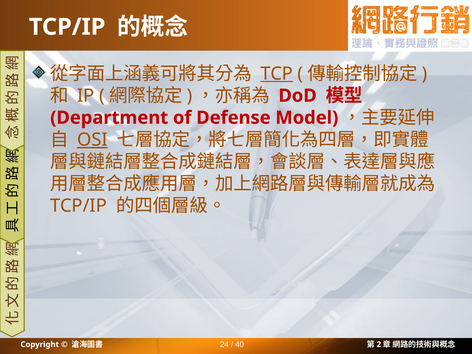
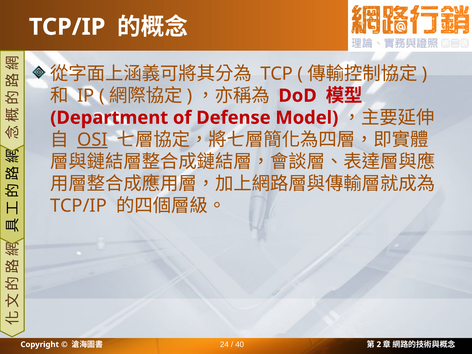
TCP underline: present -> none (277, 74)
